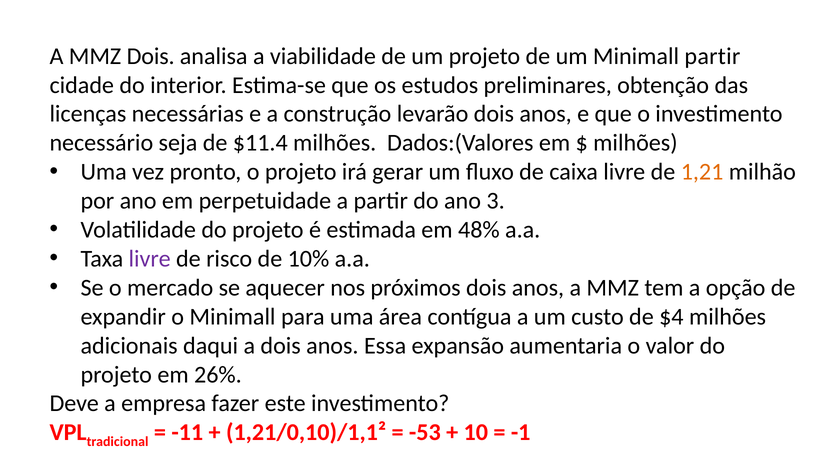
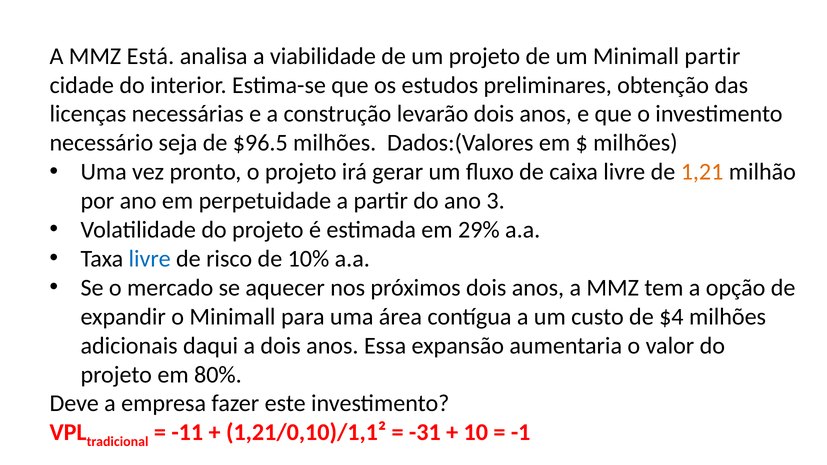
MMZ Dois: Dois -> Está (150, 56)
$11.4: $11.4 -> $96.5 (260, 143)
48%: 48% -> 29% (479, 230)
livre colour: purple -> blue (150, 259)
26%: 26% -> 80% (218, 375)
-53: -53 -> -31 (425, 433)
